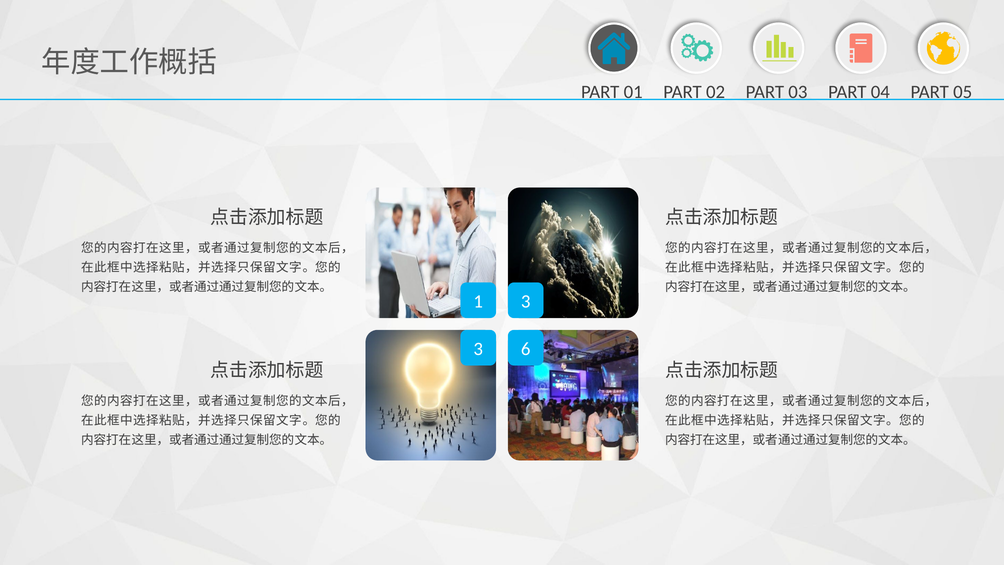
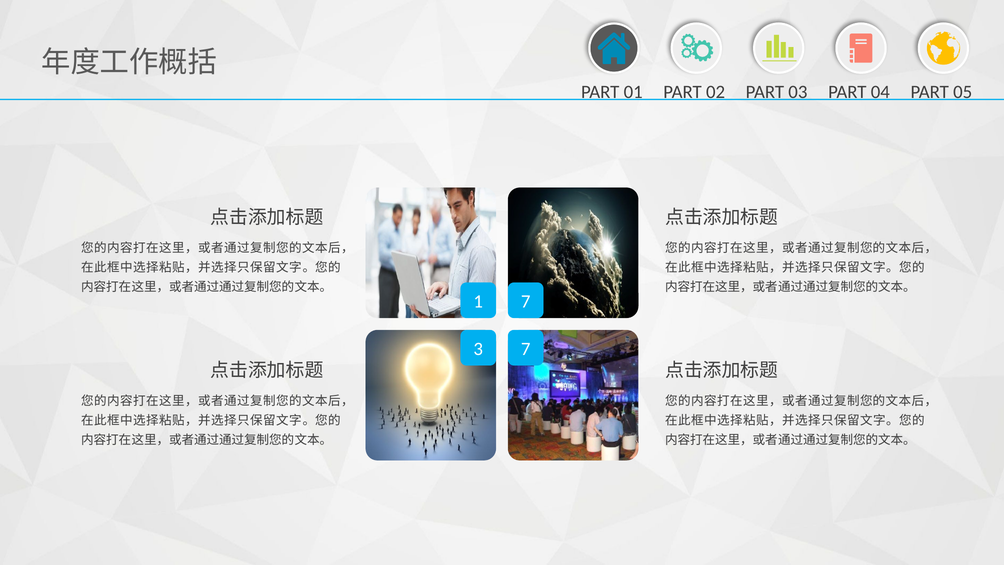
1 3: 3 -> 7 (526, 301)
3 6: 6 -> 7 (526, 349)
